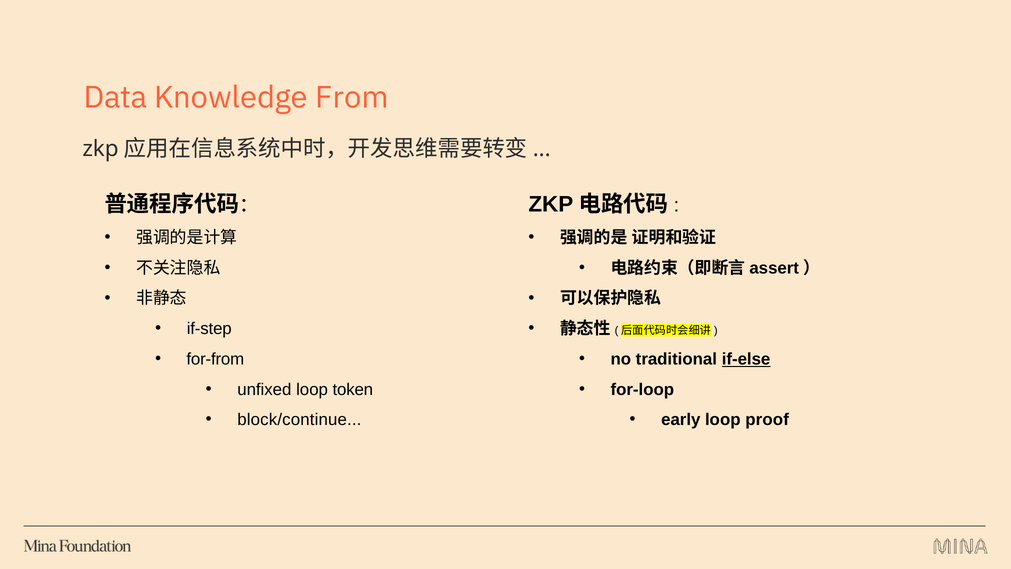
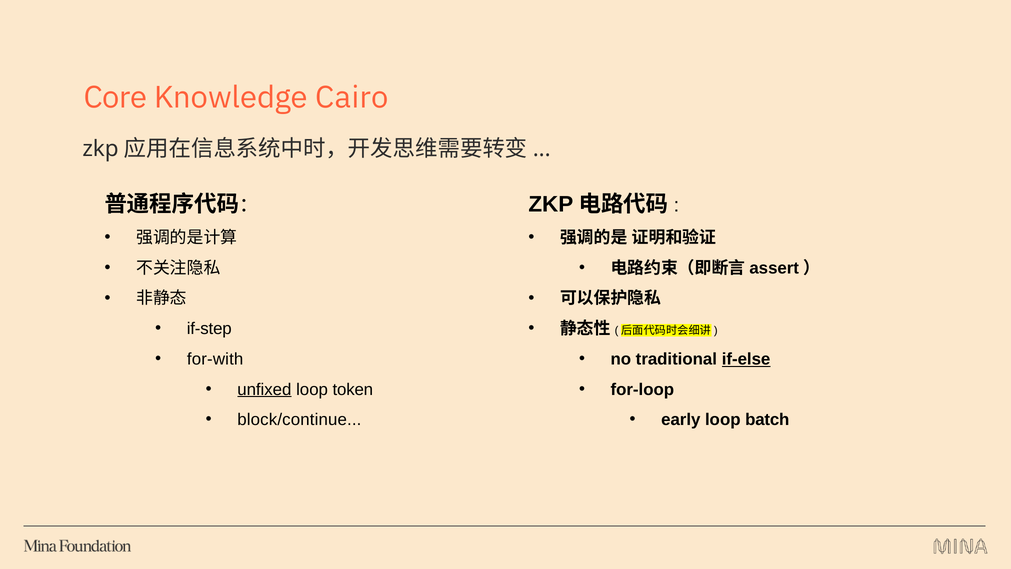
Data: Data -> Core (116, 97)
From: From -> Cairo (352, 97)
for-from: for-from -> for-with (215, 359)
unfixed underline: none -> present (264, 389)
proof: proof -> batch (767, 420)
